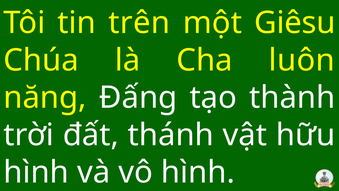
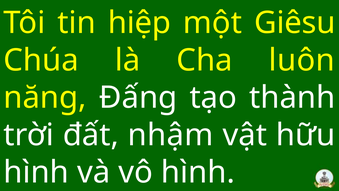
trên: trên -> hiệp (139, 23)
thánh: thánh -> nhậm (171, 135)
